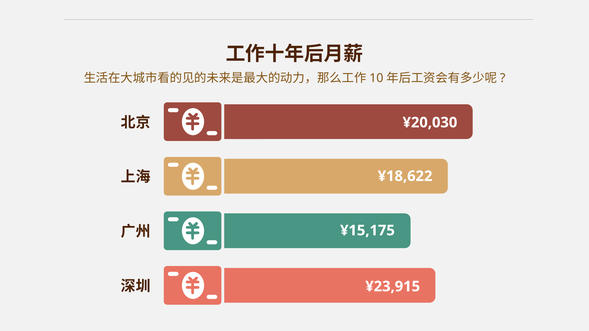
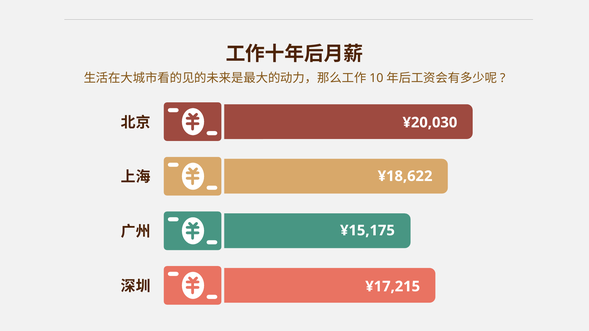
¥23,915: ¥23,915 -> ¥17,215 (393, 287)
